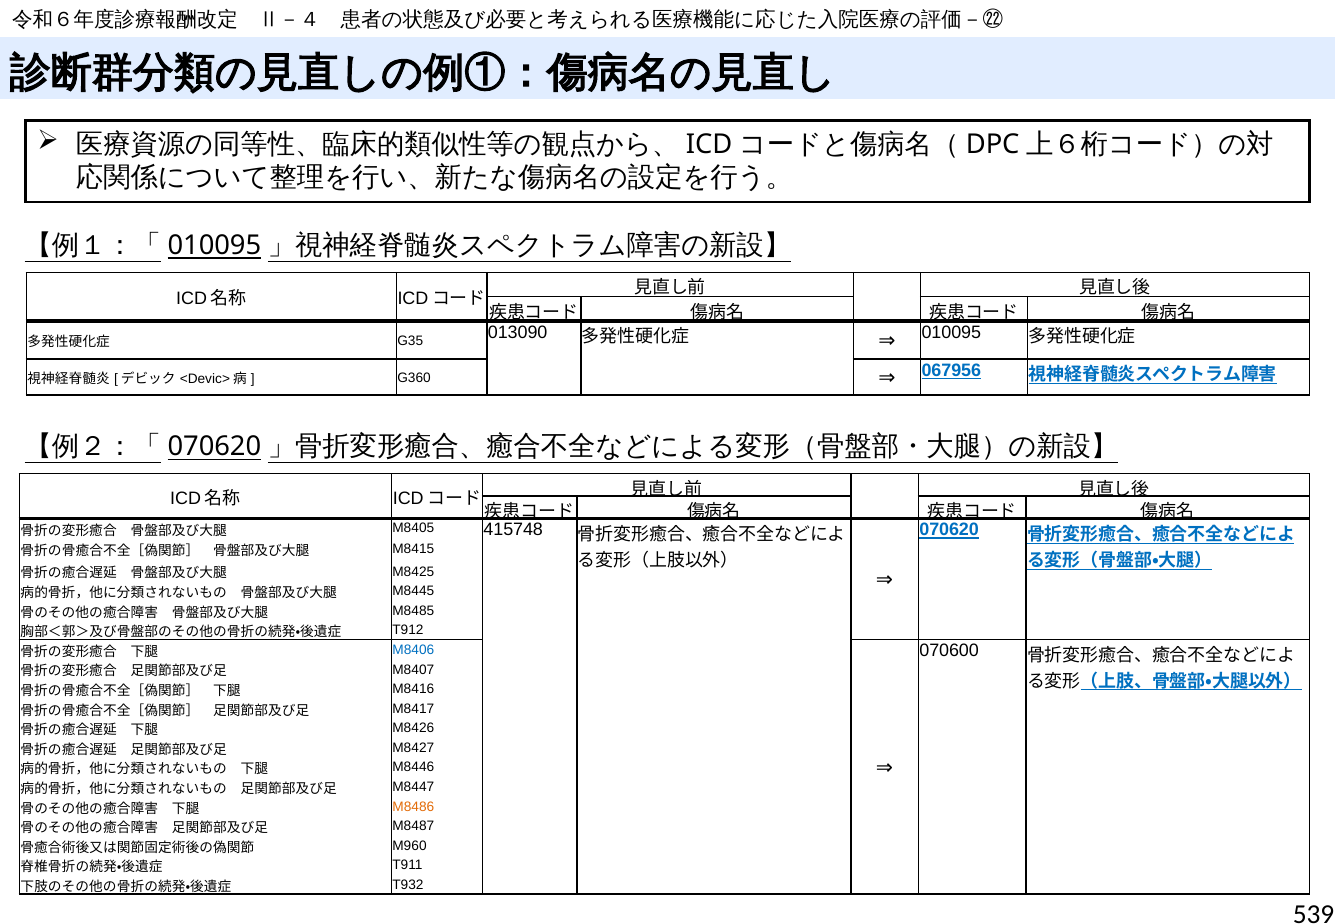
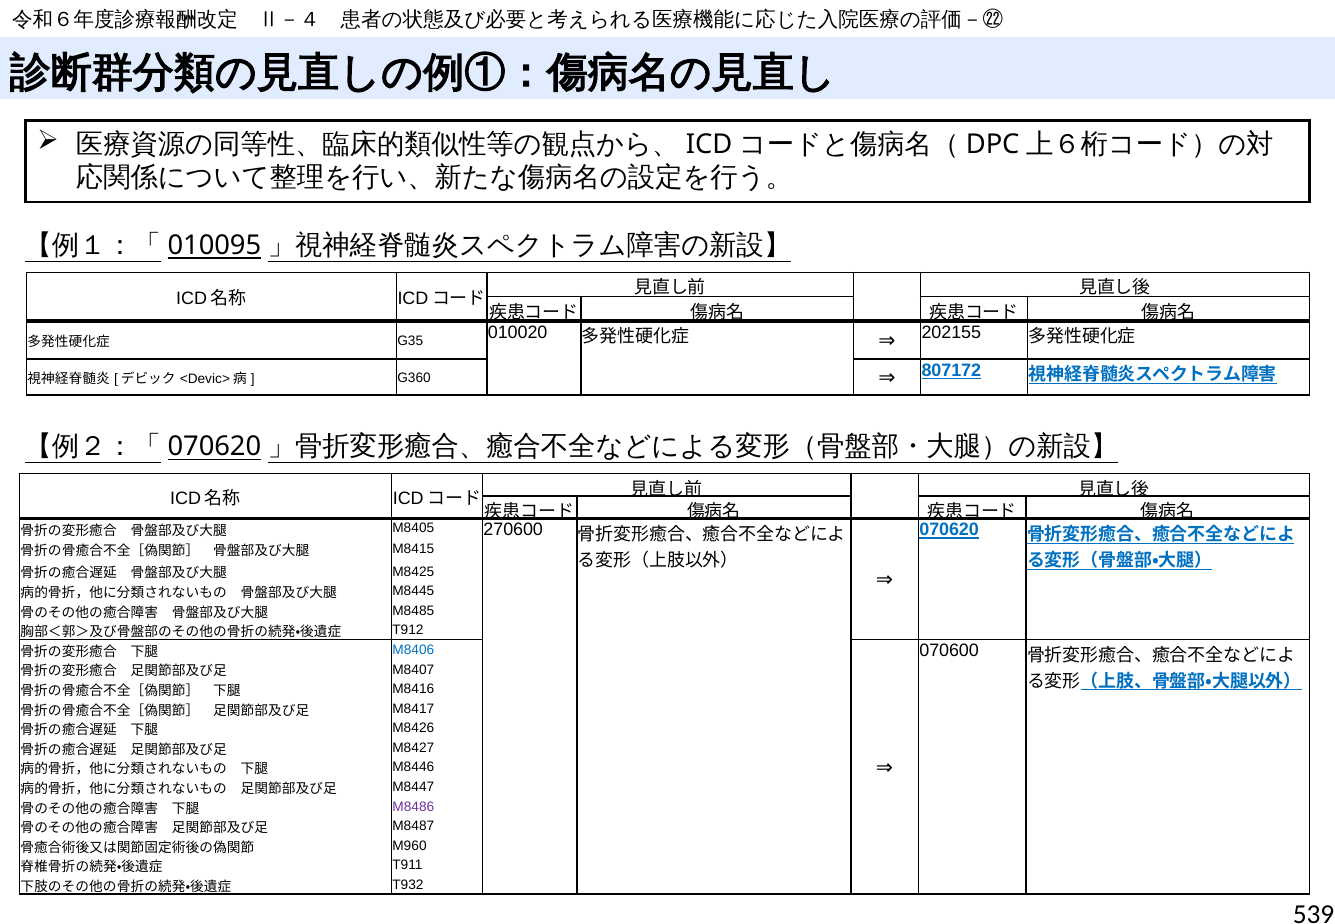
013090: 013090 -> 010020 (518, 333)
010095: 010095 -> 202155 (951, 333)
067956: 067956 -> 807172 (951, 371)
415748: 415748 -> 270600 (513, 530)
M8486 colour: orange -> purple (413, 807)
